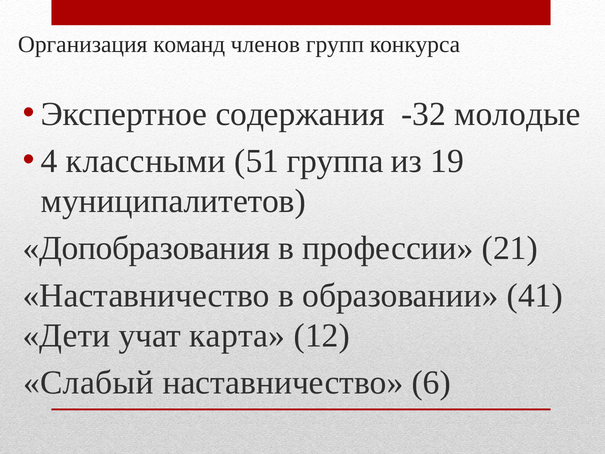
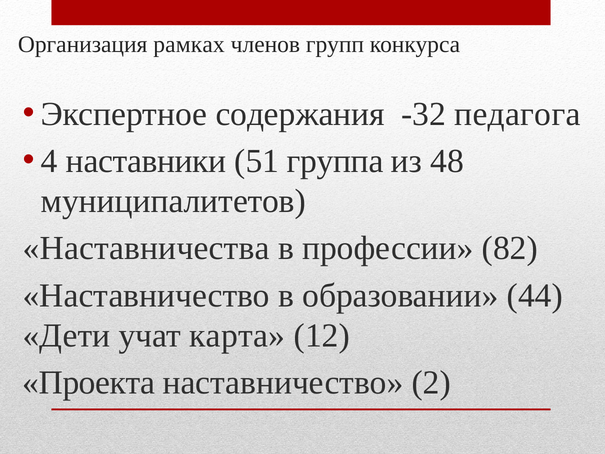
команд: команд -> рамках (189, 45)
молодые: молодые -> педагога (517, 114)
классными: классными -> наставники (146, 161)
19: 19 -> 48 (447, 161)
Допобразования: Допобразования -> Наставничества (146, 248)
21: 21 -> 82 (510, 248)
41: 41 -> 44 (535, 295)
Слабый: Слабый -> Проекта (89, 383)
6: 6 -> 2 (431, 383)
